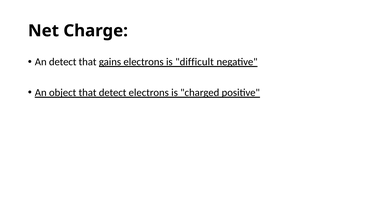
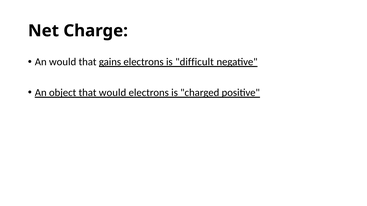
An detect: detect -> would (63, 62)
that detect: detect -> would (113, 93)
